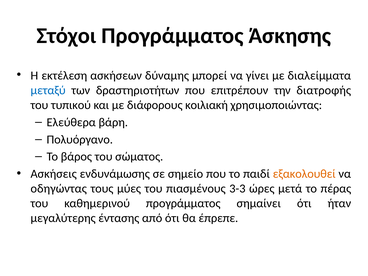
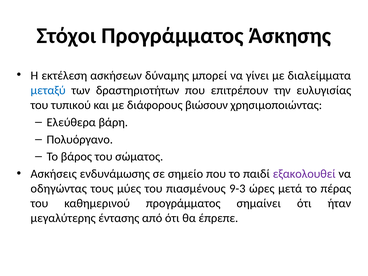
διατροφής: διατροφής -> ευλυγισίας (324, 90)
κοιλιακή: κοιλιακή -> βιώσουν (207, 105)
εξακολουθεί colour: orange -> purple (304, 174)
3-3: 3-3 -> 9-3 (237, 189)
